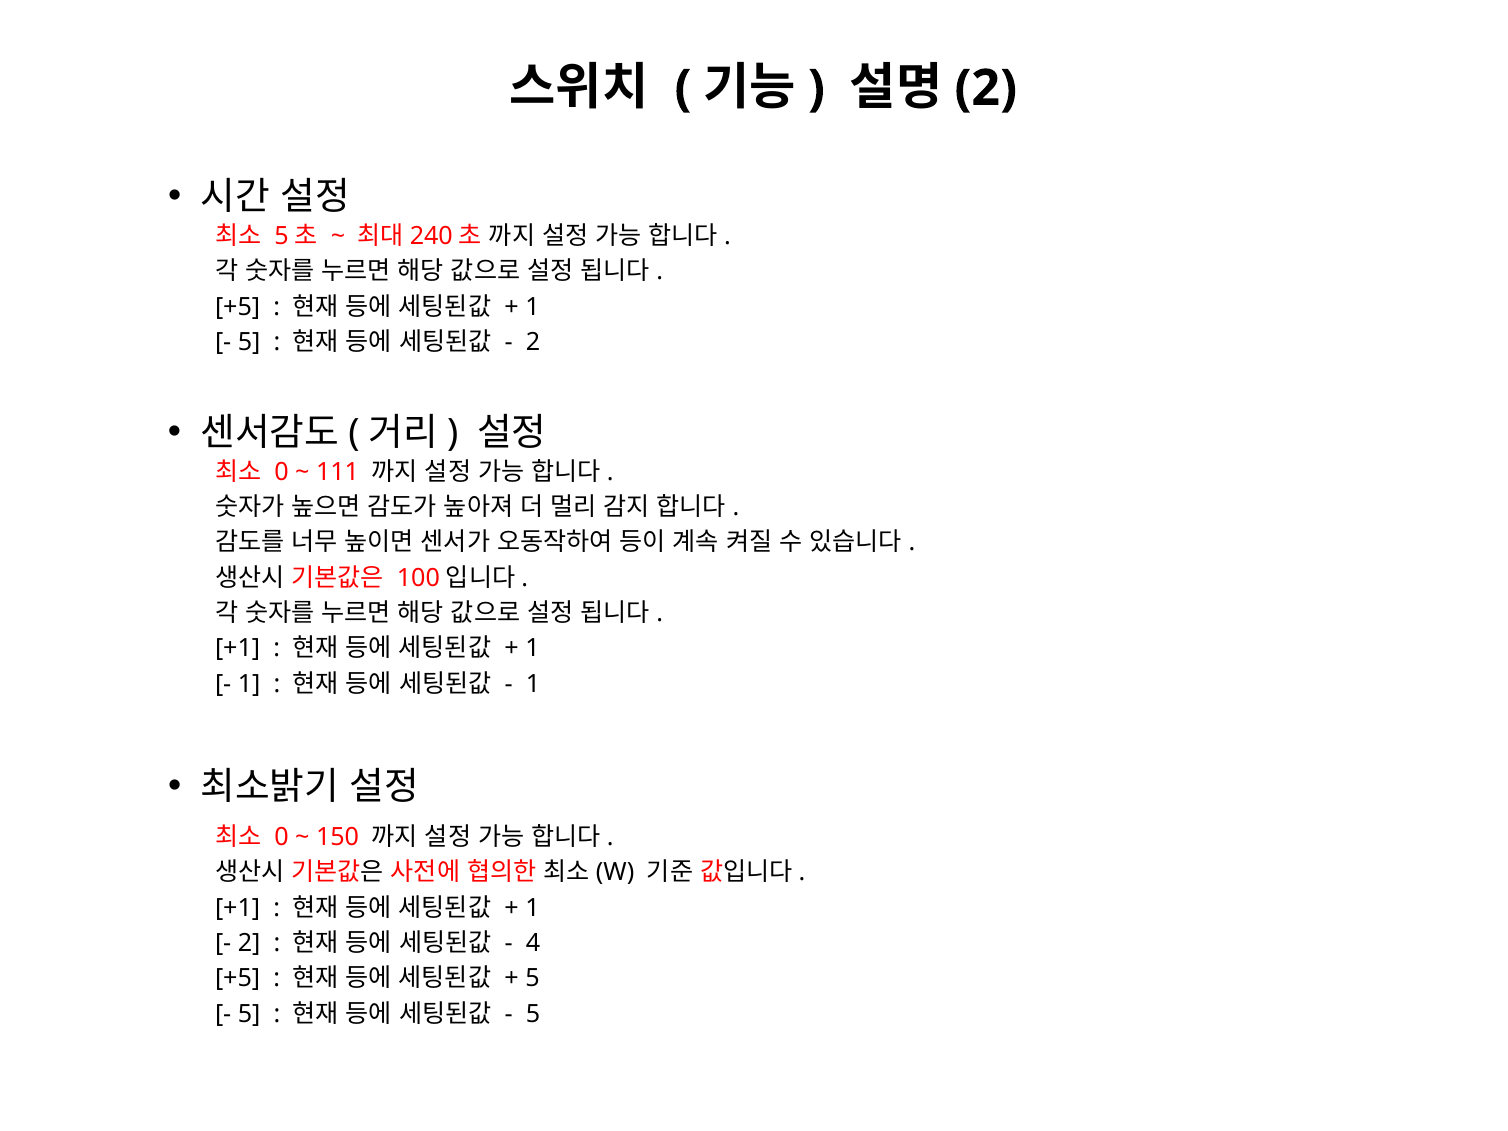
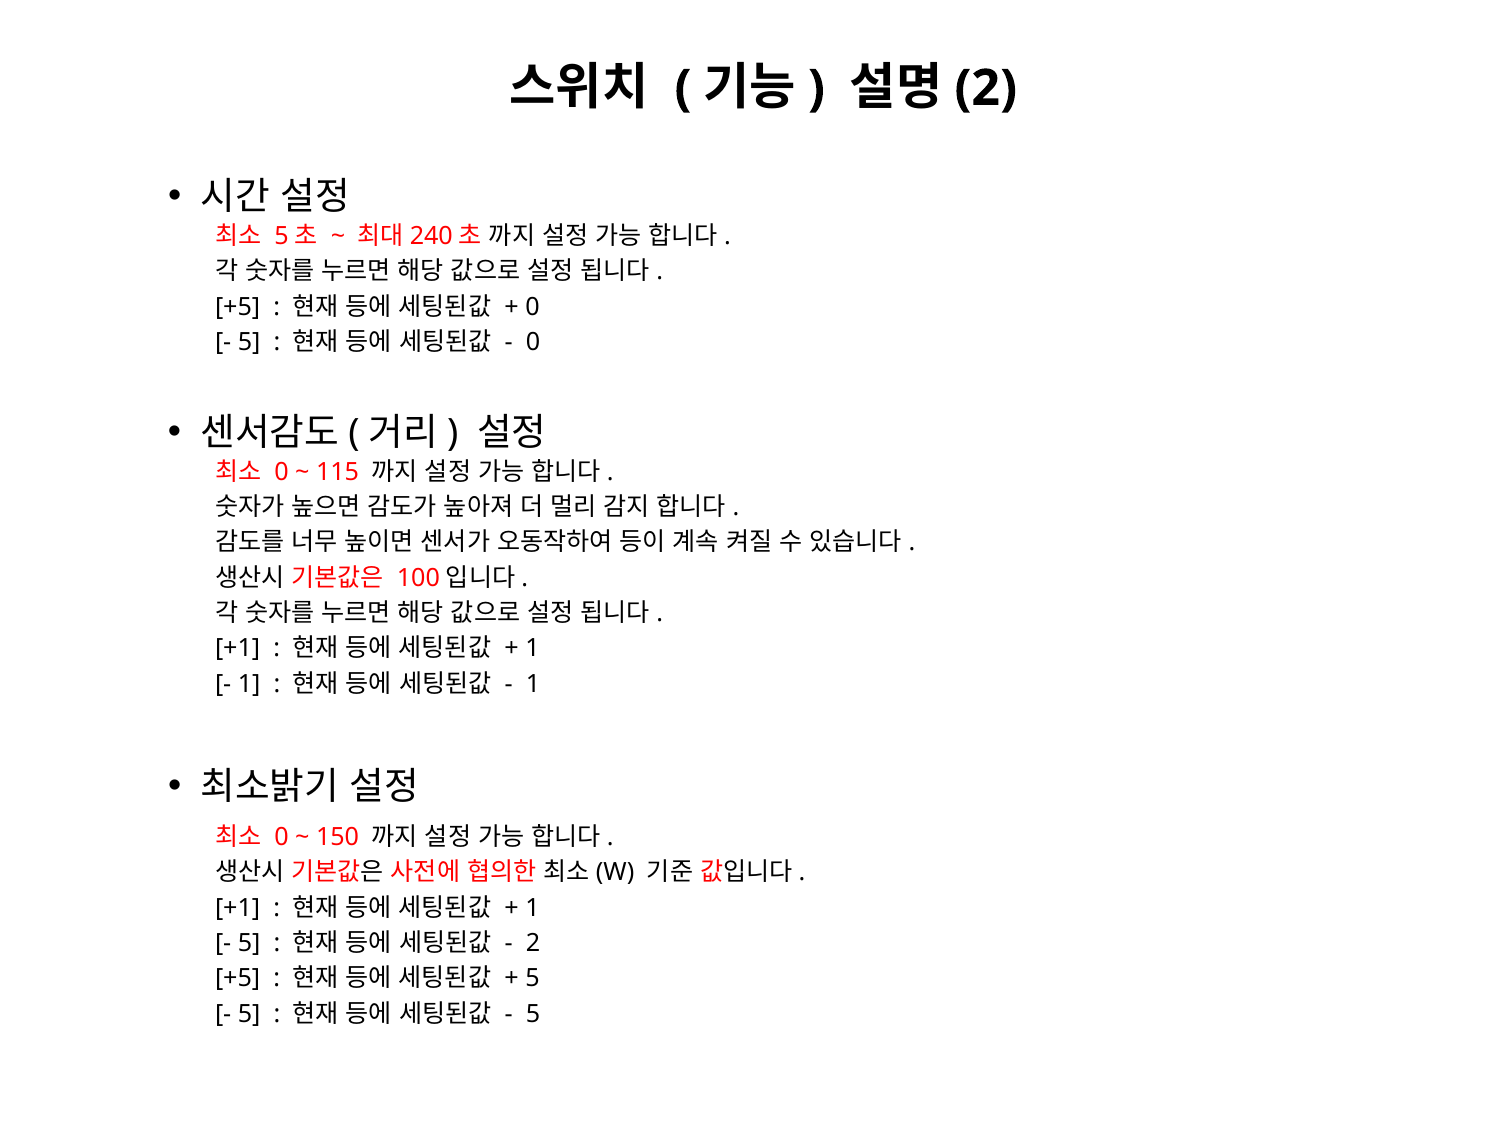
1: 1 -> 0 (532, 307)
2: 2 -> 0 (533, 342)
111: 111 -> 115 (338, 472)
2: 2 -> 5 (249, 943)
4: 4 -> 2 (533, 943)
